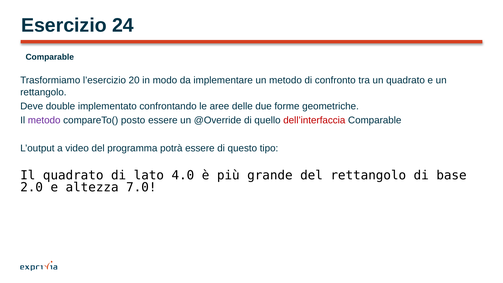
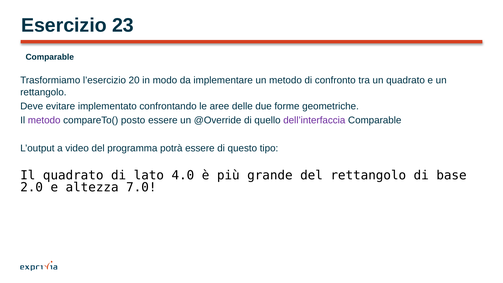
24: 24 -> 23 (123, 25)
double: double -> evitare (60, 106)
dell’interfaccia colour: red -> purple (314, 120)
